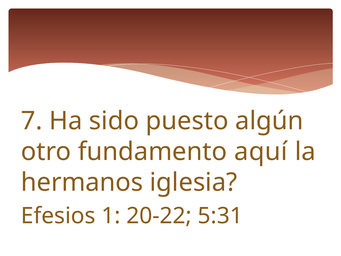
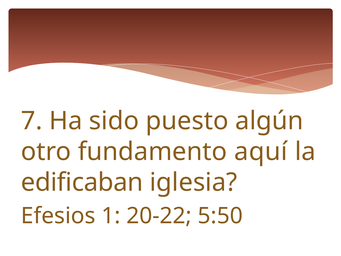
hermanos: hermanos -> edificaban (82, 182)
5:31: 5:31 -> 5:50 (220, 216)
